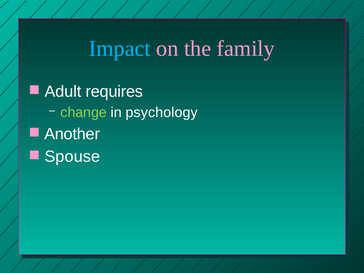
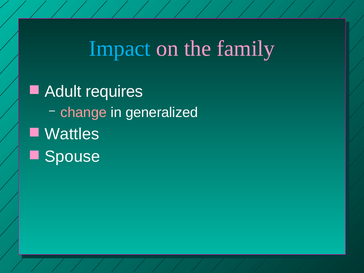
change colour: light green -> pink (84, 112)
psychology: psychology -> generalized (162, 112)
Another: Another -> Wattles (72, 134)
